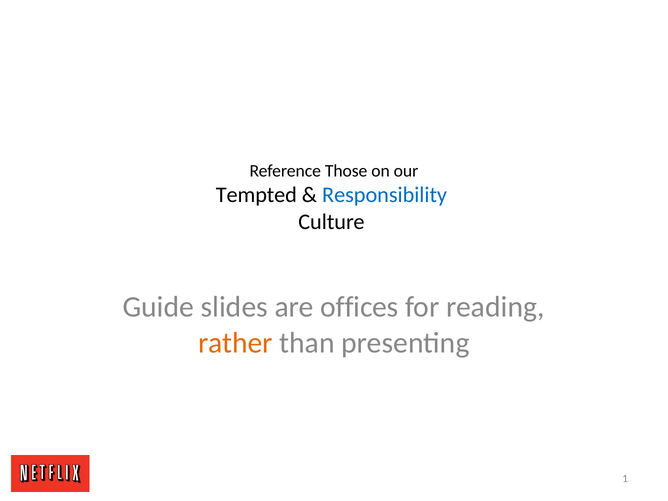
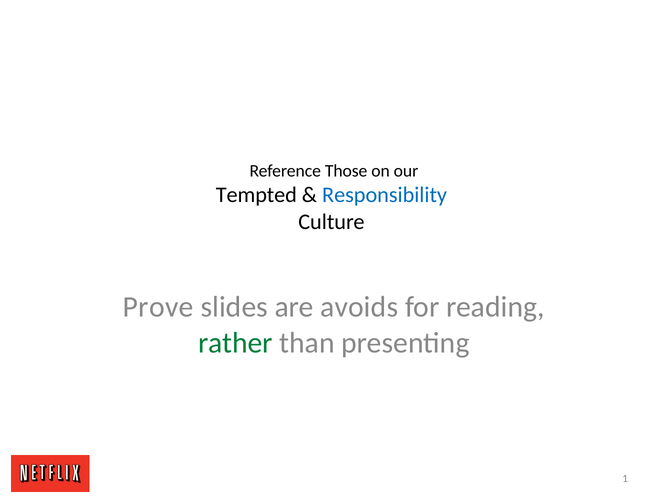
Guide: Guide -> Prove (158, 307)
offices: offices -> avoids (359, 307)
rather colour: orange -> green (235, 343)
